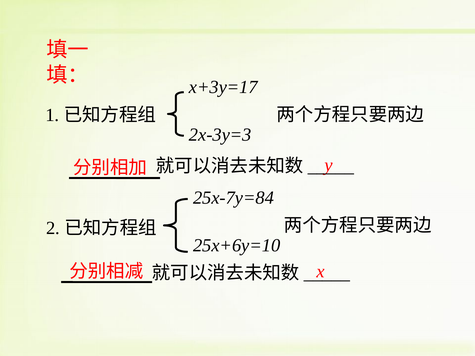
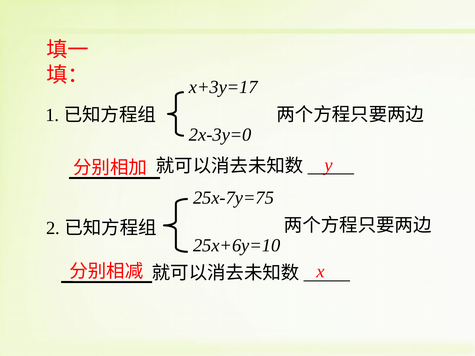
2x-3y=3: 2x-3y=3 -> 2x-3y=0 (220, 135)
25x-7y=84: 25x-7y=84 -> 25x-7y=75 (234, 198)
